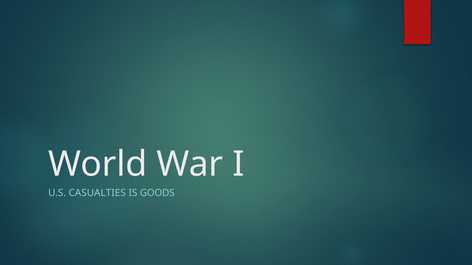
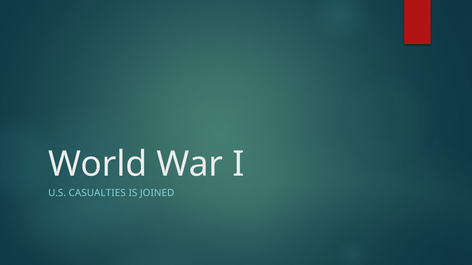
GOODS: GOODS -> JOINED (157, 193)
